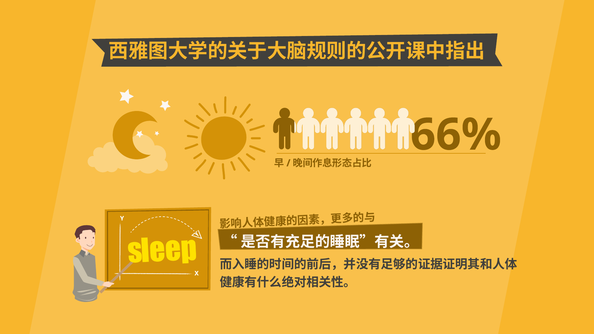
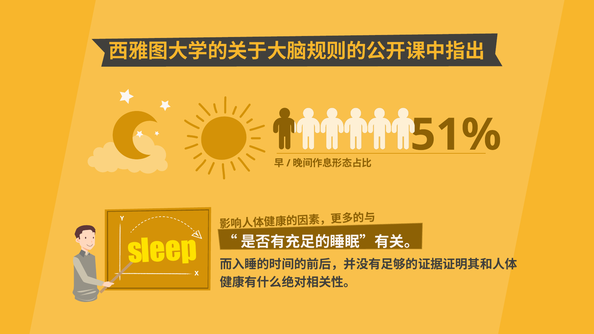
66%: 66% -> 51% (456, 135)
